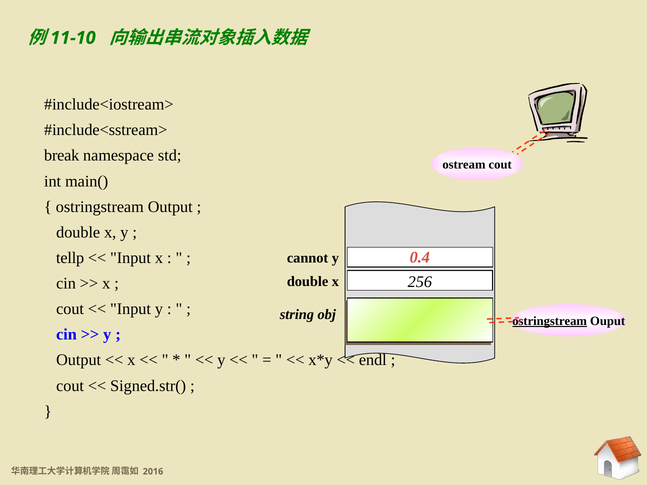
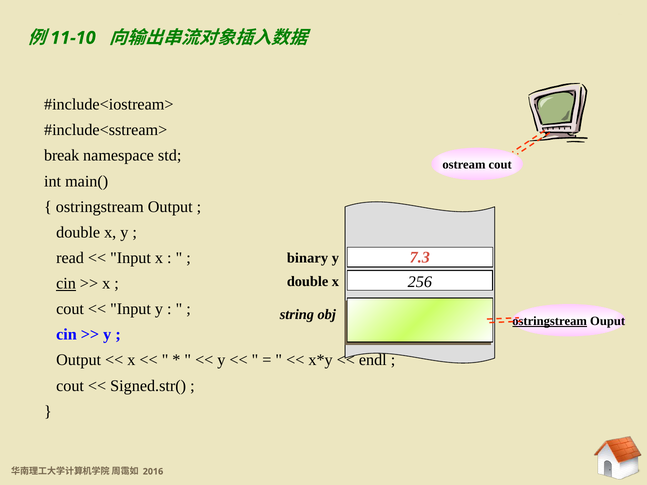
0.4: 0.4 -> 7.3 (420, 257)
tellp: tellp -> read (70, 258)
cannot: cannot -> binary (308, 258)
cin underline: none -> present (66, 284)
